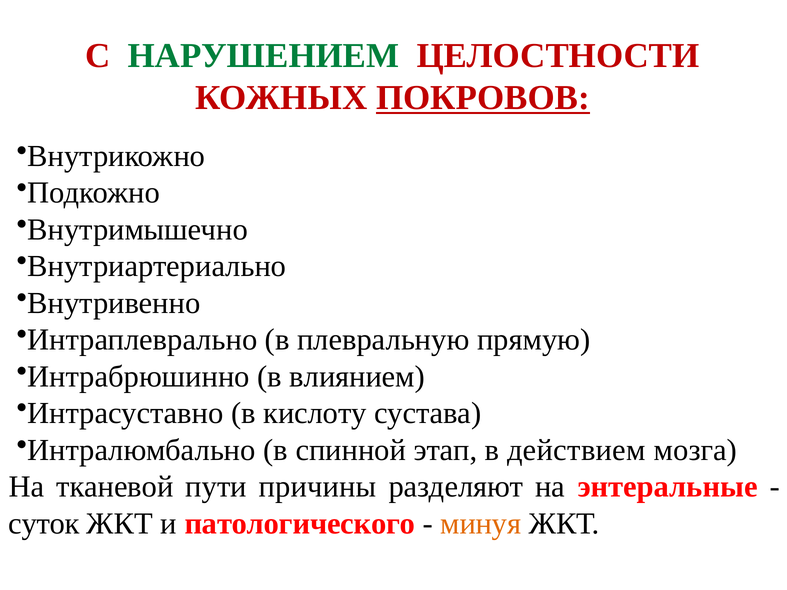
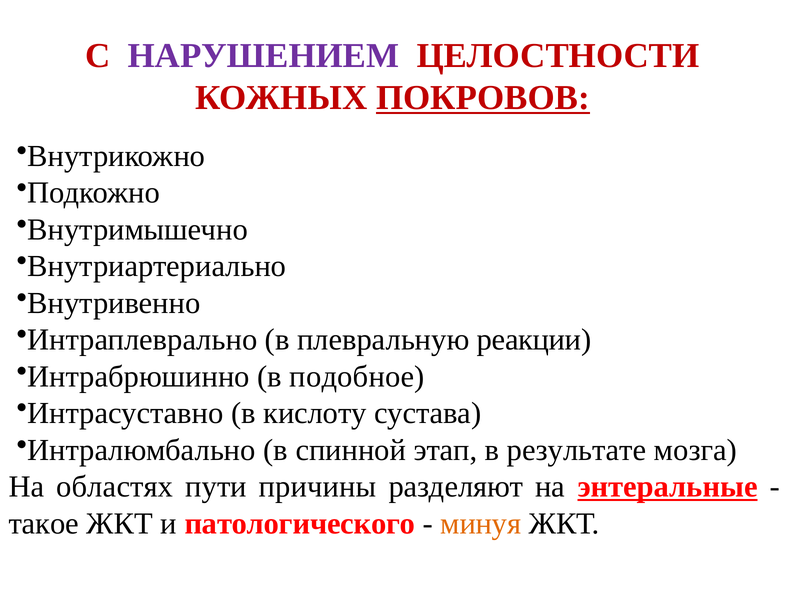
НАРУШЕНИЕМ colour: green -> purple (263, 56)
прямую: прямую -> реакции (534, 340)
влиянием: влиянием -> подобное (357, 377)
действием: действием -> результате (577, 450)
тканевой: тканевой -> областях (115, 487)
энтеральные underline: none -> present (668, 487)
суток: суток -> такое (44, 524)
